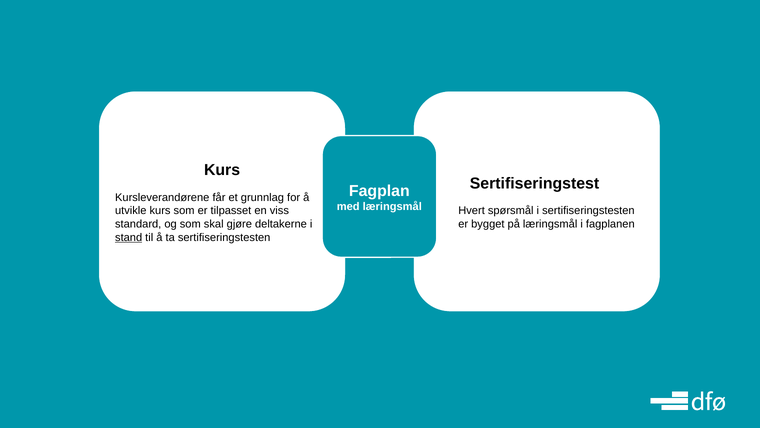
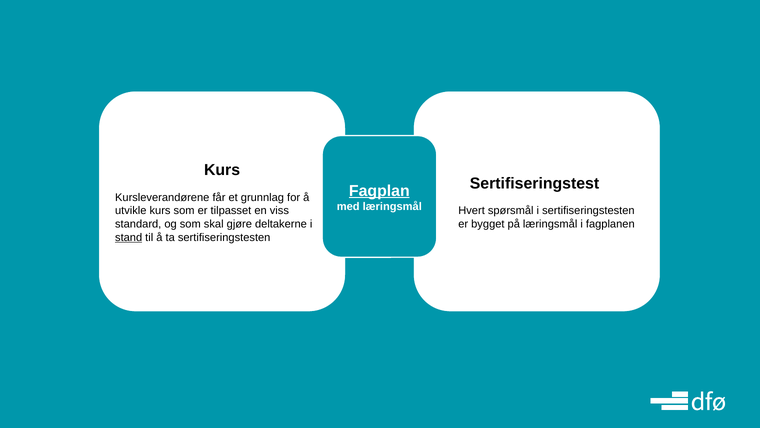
Fagplan underline: none -> present (379, 191)
